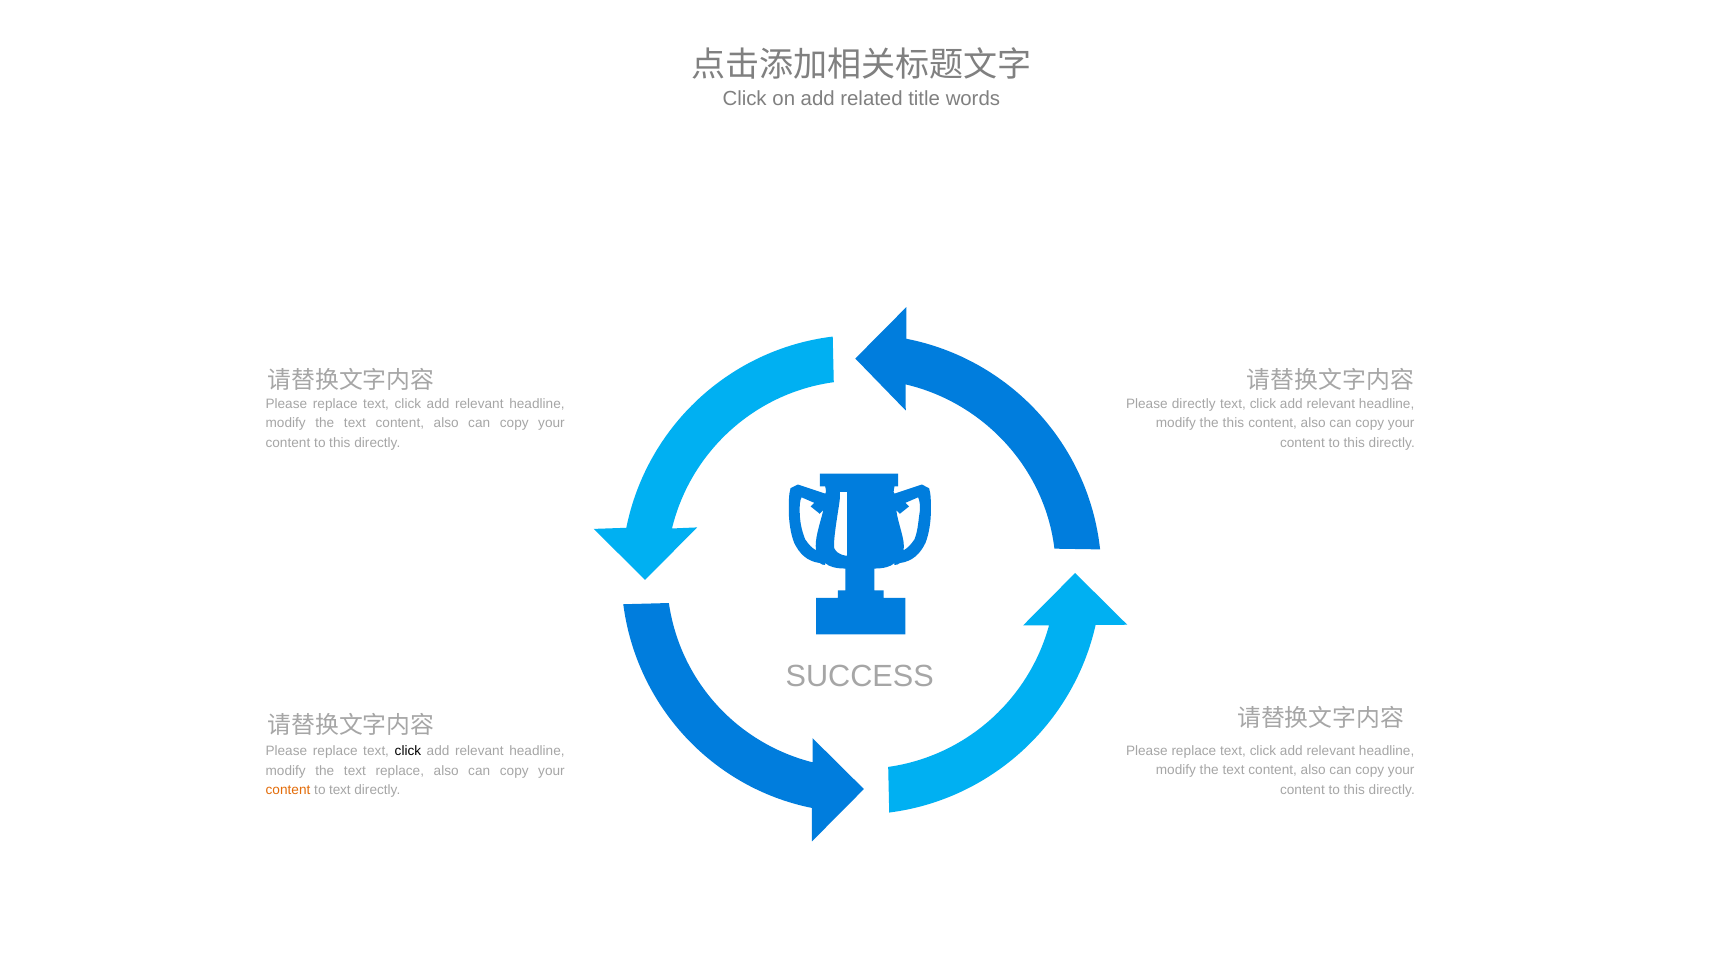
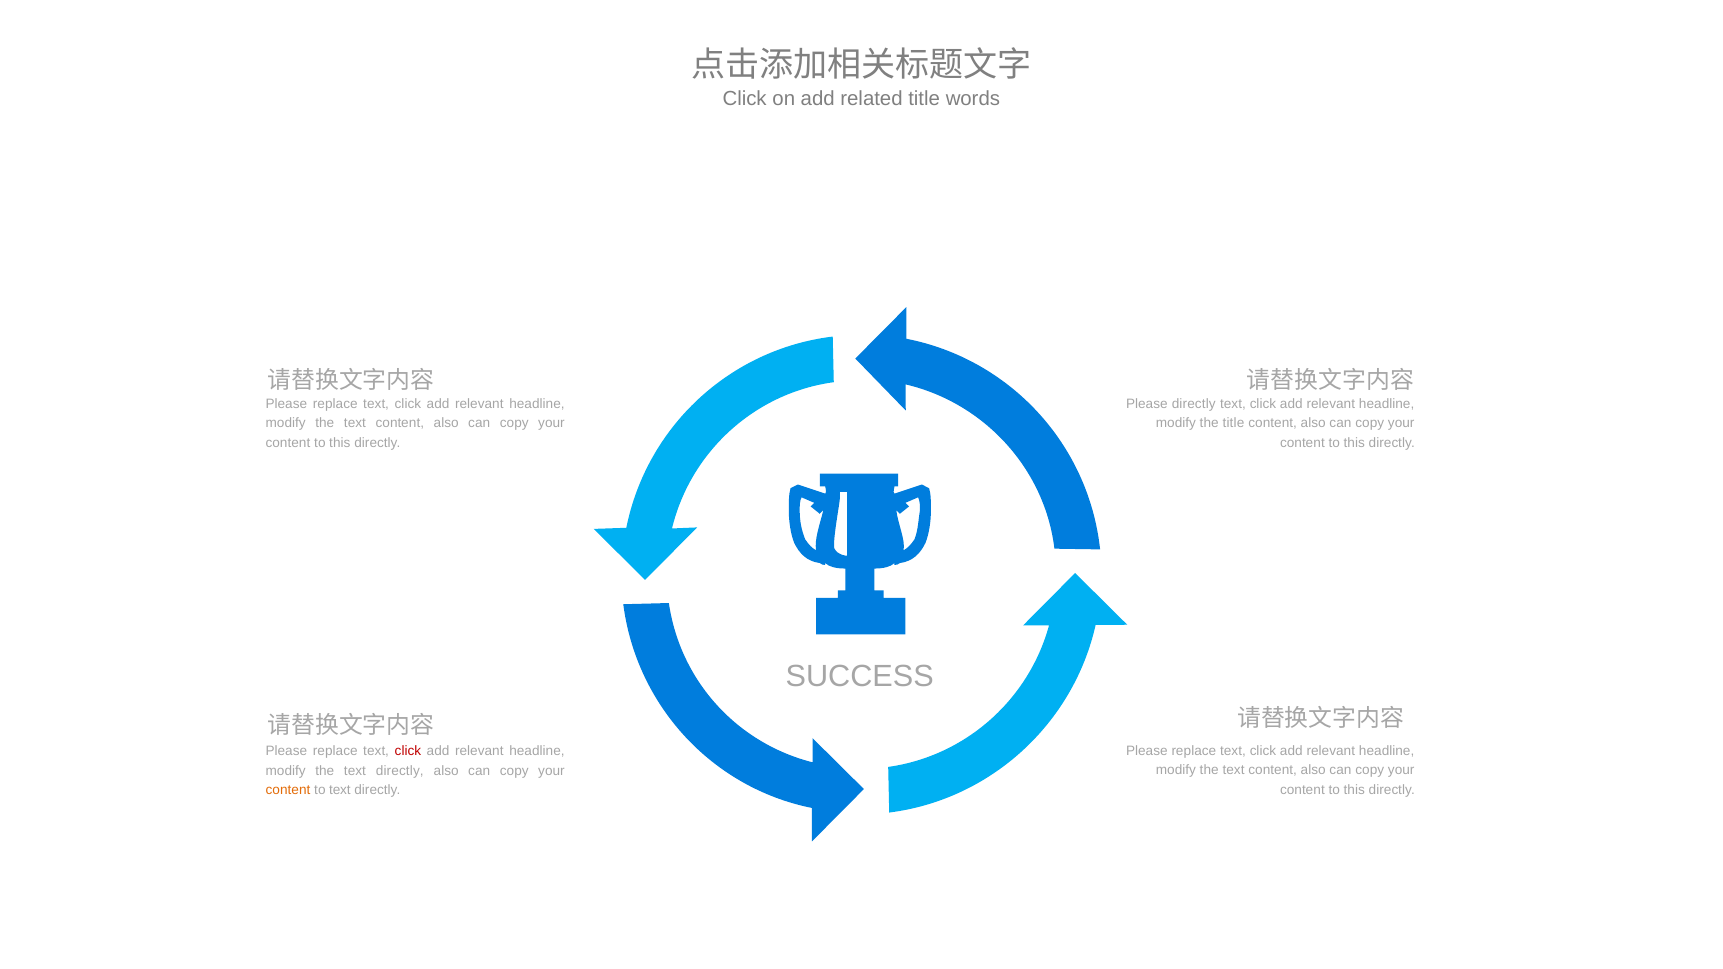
the this: this -> title (1233, 423)
click colour: black -> red (408, 751)
the text replace: replace -> directly (400, 771)
